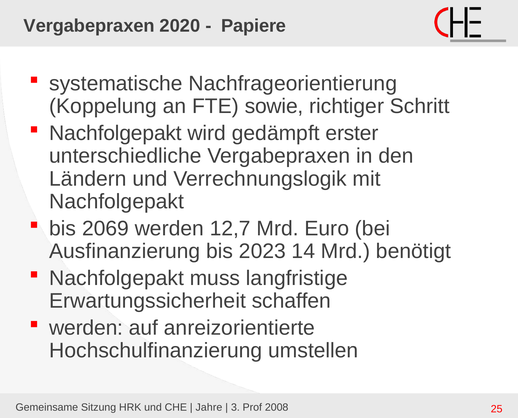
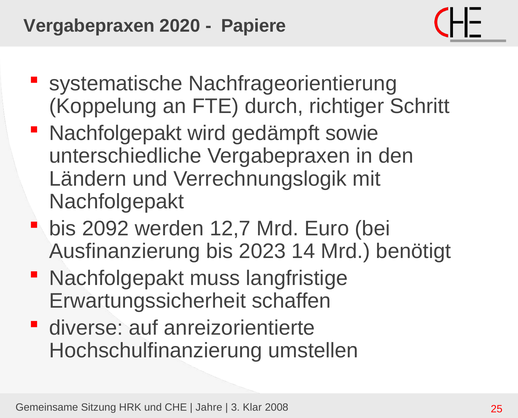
sowie: sowie -> durch (274, 106)
erster: erster -> sowie (352, 133)
2069: 2069 -> 2092 (105, 229)
werden: werden -> diverse (86, 328)
Prof: Prof -> Klar (252, 408)
